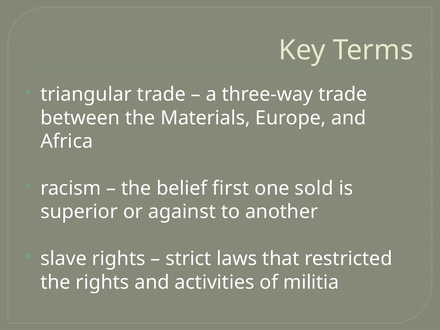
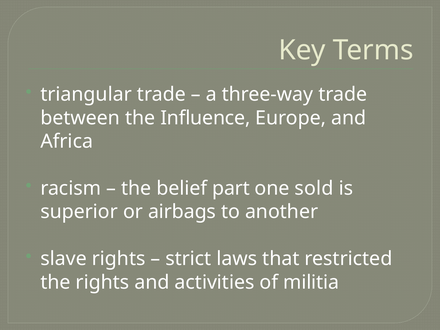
Materials: Materials -> Influence (205, 118)
first: first -> part (231, 188)
against: against -> airbags (182, 212)
